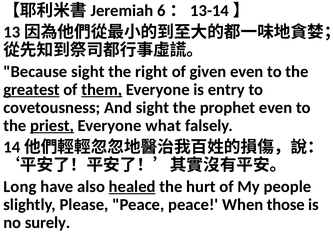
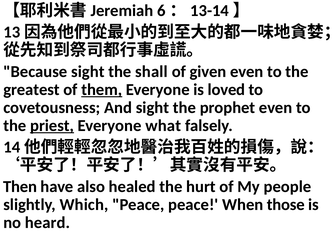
right: right -> shall (151, 71)
greatest underline: present -> none (31, 89)
entry: entry -> loved (226, 89)
Long: Long -> Then (20, 186)
healed underline: present -> none (132, 186)
Please: Please -> Which (84, 204)
surely: surely -> heard (48, 222)
